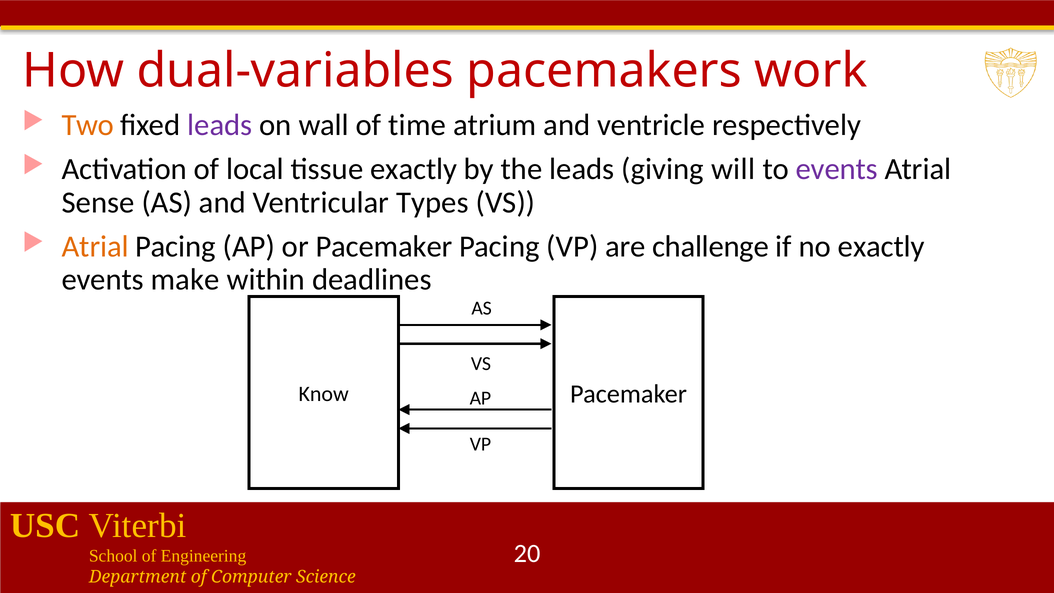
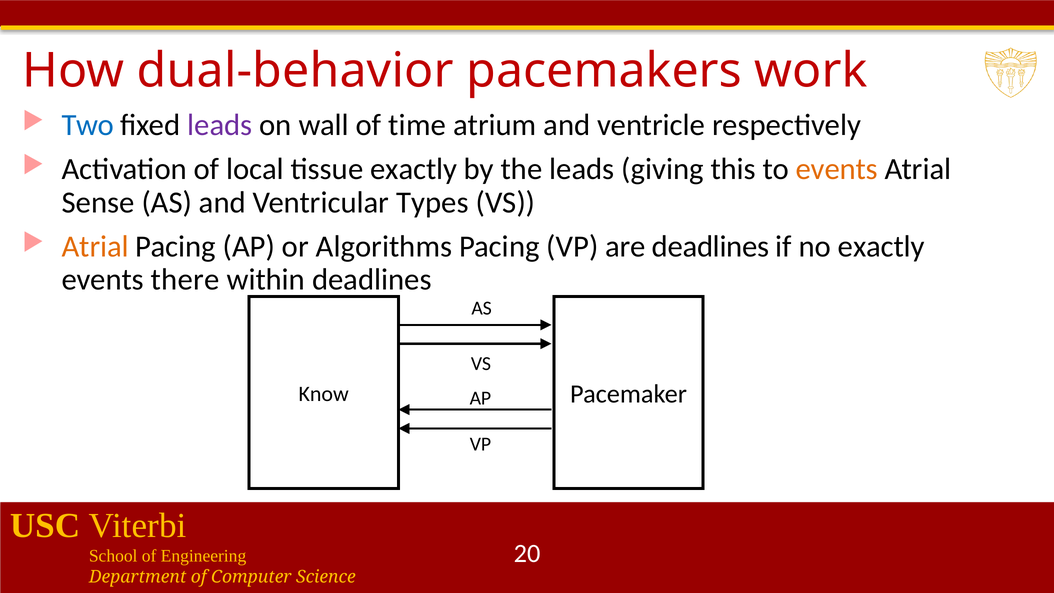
dual-variables: dual-variables -> dual-behavior (295, 71)
Two colour: orange -> blue (88, 125)
will: will -> this (733, 169)
events colour: purple -> orange (837, 169)
or Pacemaker: Pacemaker -> Algorithms (384, 247)
are challenge: challenge -> deadlines (711, 247)
make: make -> there (185, 280)
